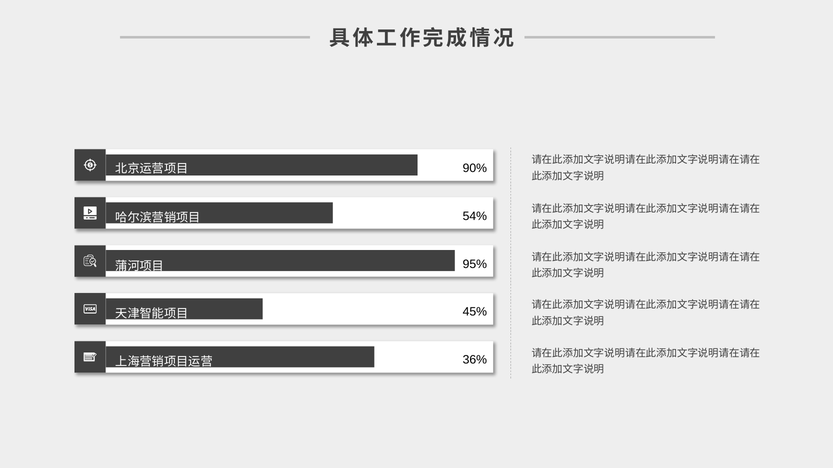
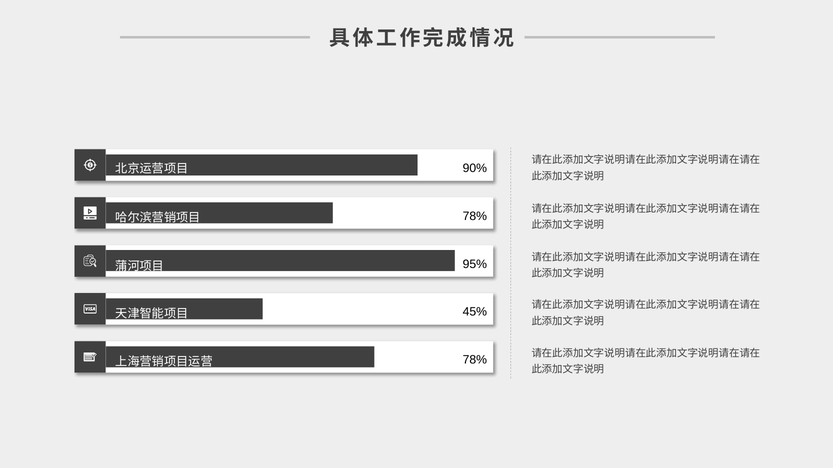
54%: 54% -> 78% (475, 216)
36%: 36% -> 78% (475, 360)
